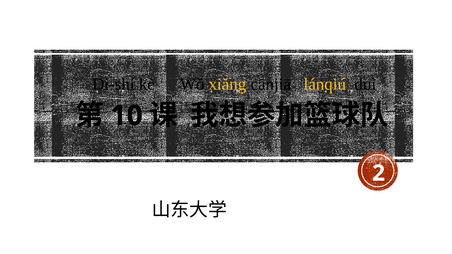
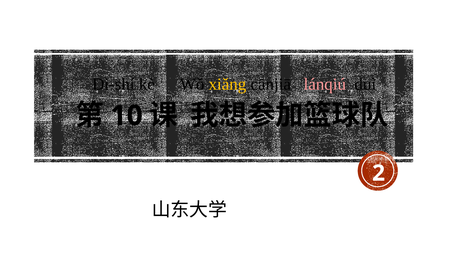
lánqiú colour: yellow -> pink (325, 84)
